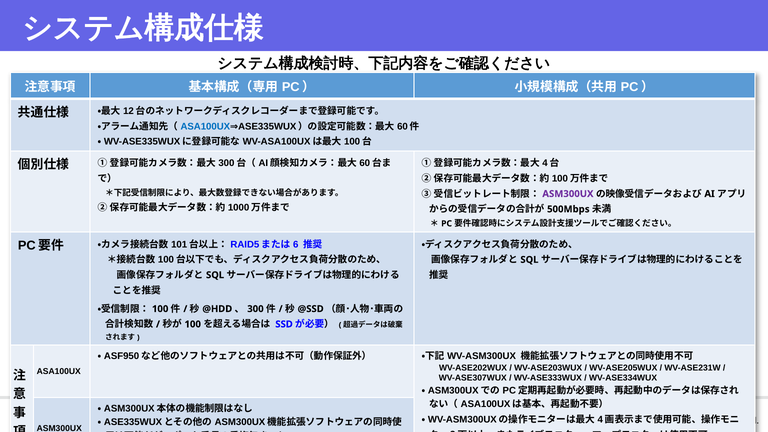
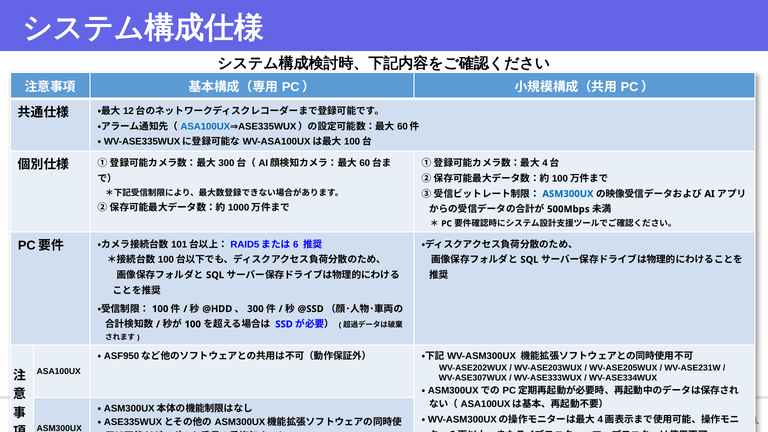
ASM300UX colour: purple -> blue (568, 194)
